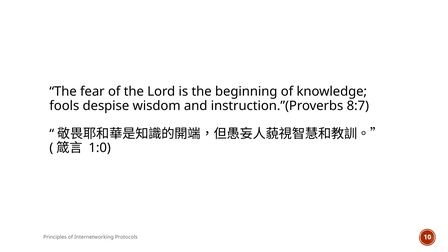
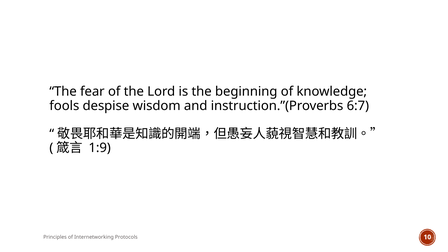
8:7: 8:7 -> 6:7 (358, 106)
1:0: 1:0 -> 1:9 (100, 148)
